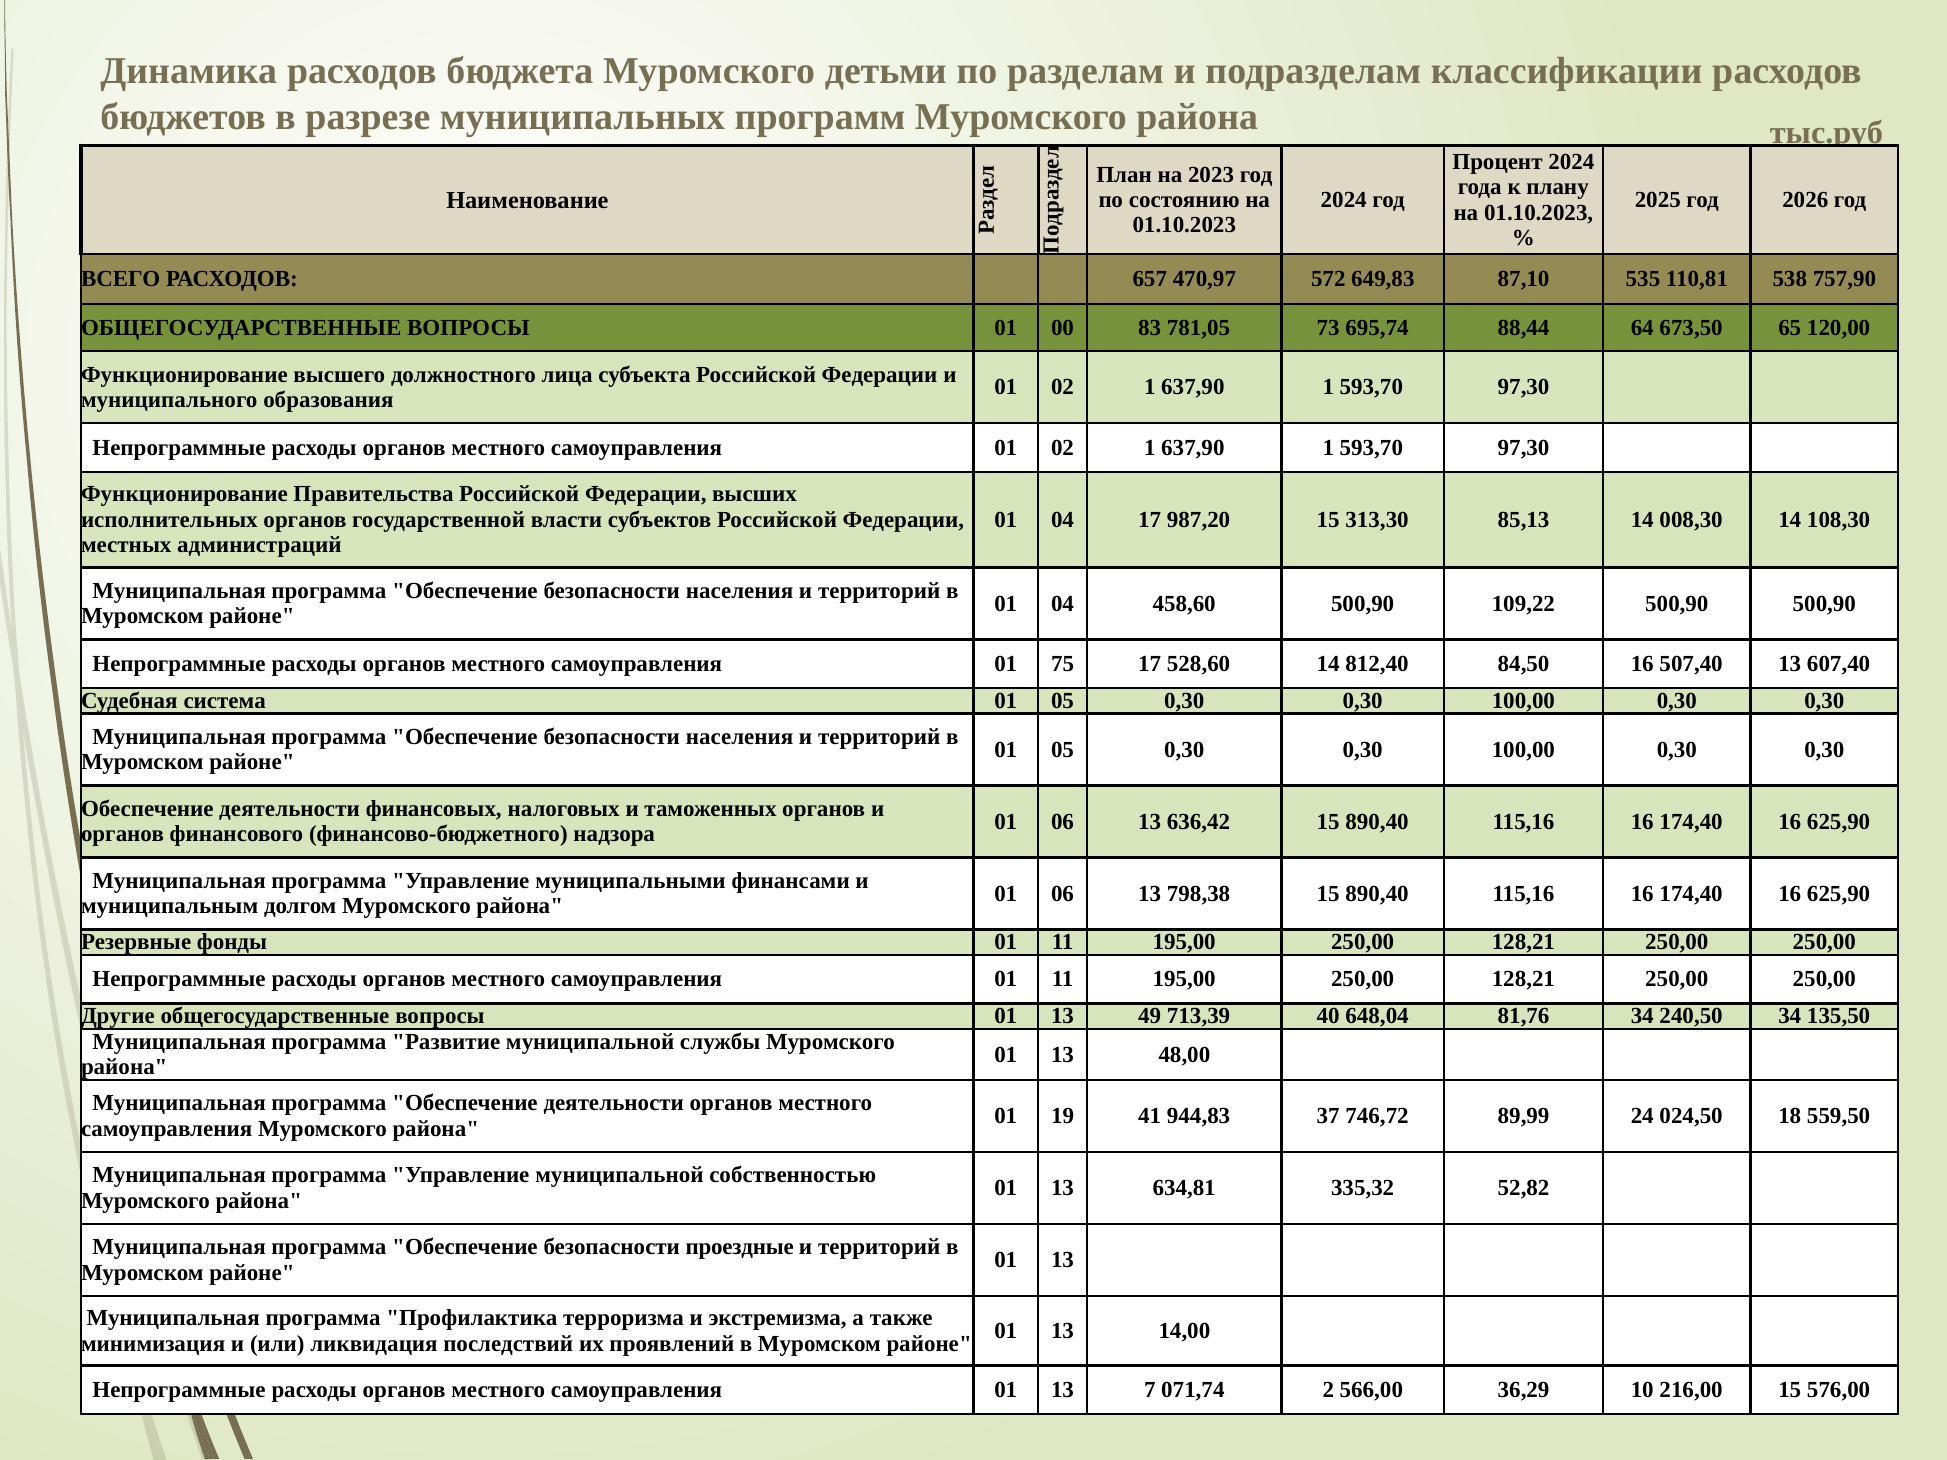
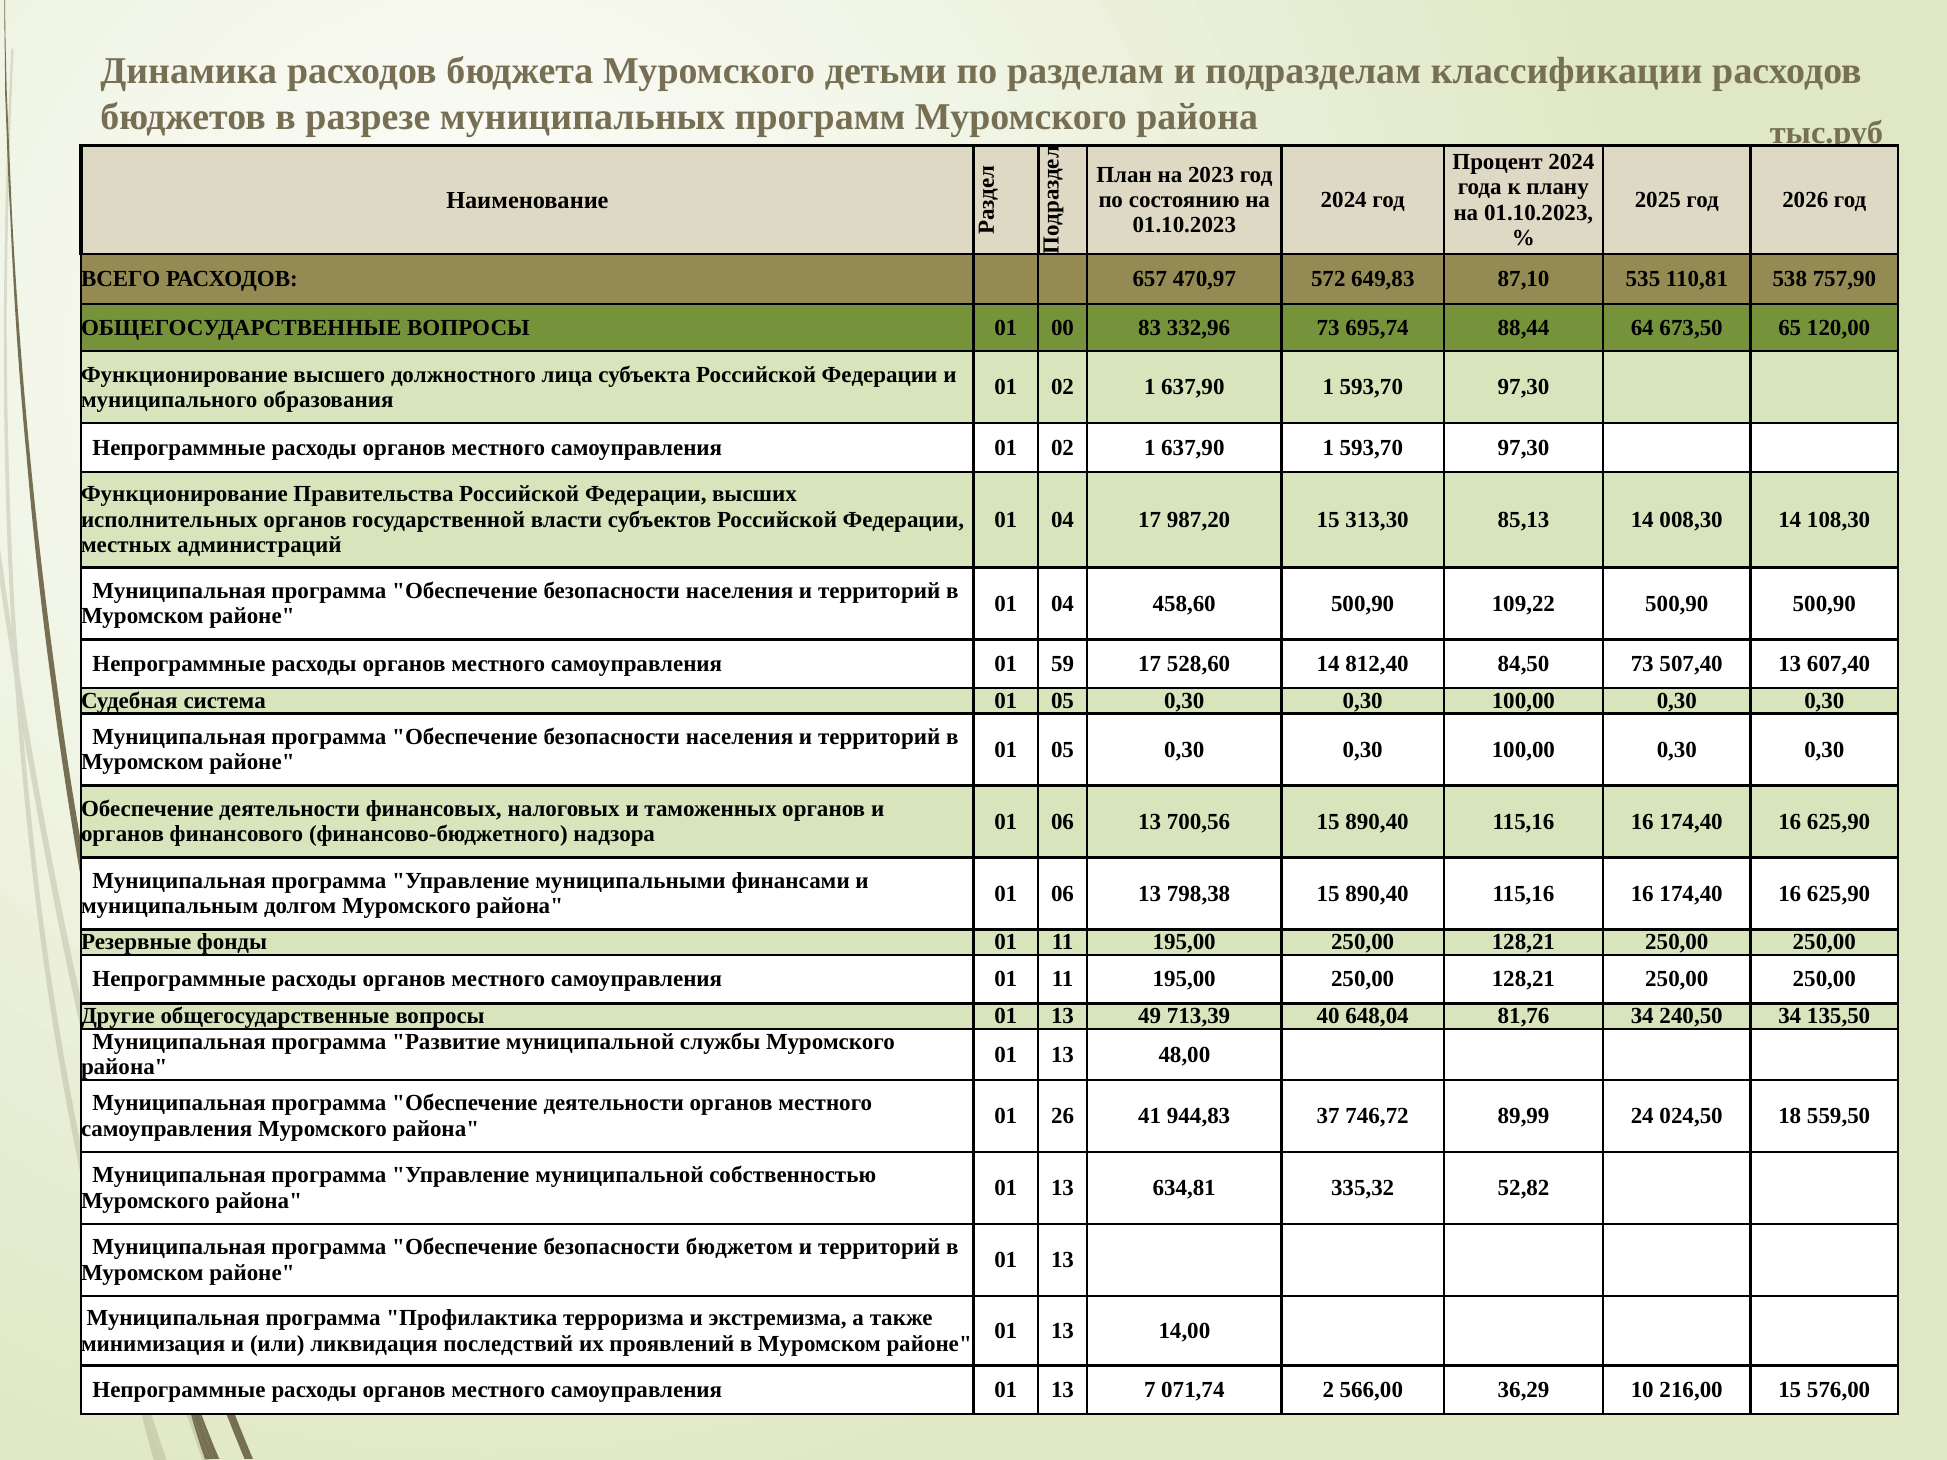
781,05: 781,05 -> 332,96 (1198, 328)
75: 75 -> 59 (1063, 664)
84,50 16: 16 -> 73 (1642, 664)
636,42: 636,42 -> 700,56 (1198, 822)
19: 19 -> 26 (1063, 1116)
проездные: проездные -> бюджетом (739, 1248)
